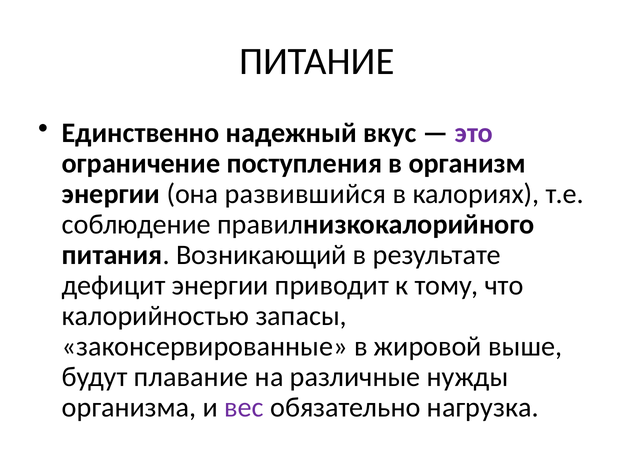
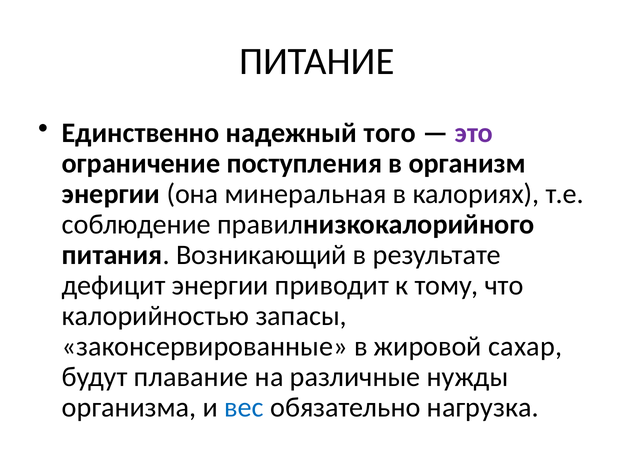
вкус: вкус -> того (390, 133)
развившийся: развившийся -> минеральная (306, 194)
выше: выше -> сахар (525, 346)
вес colour: purple -> blue (244, 407)
